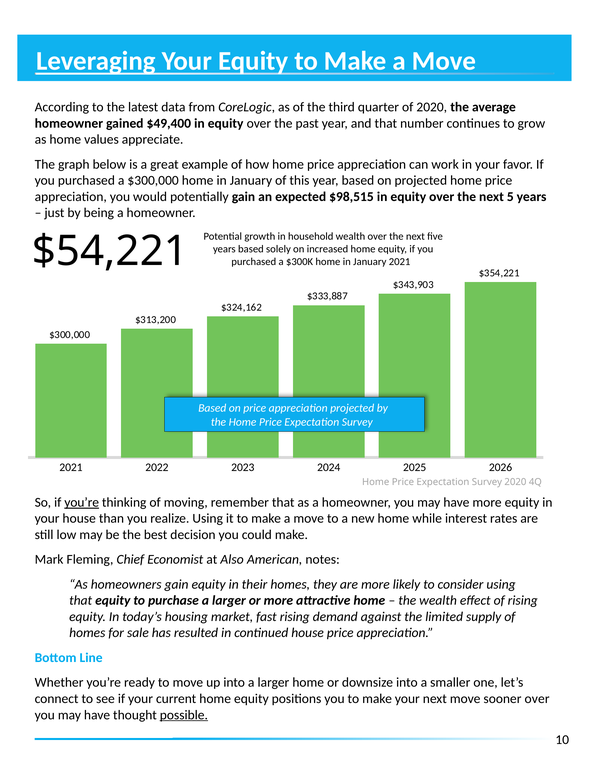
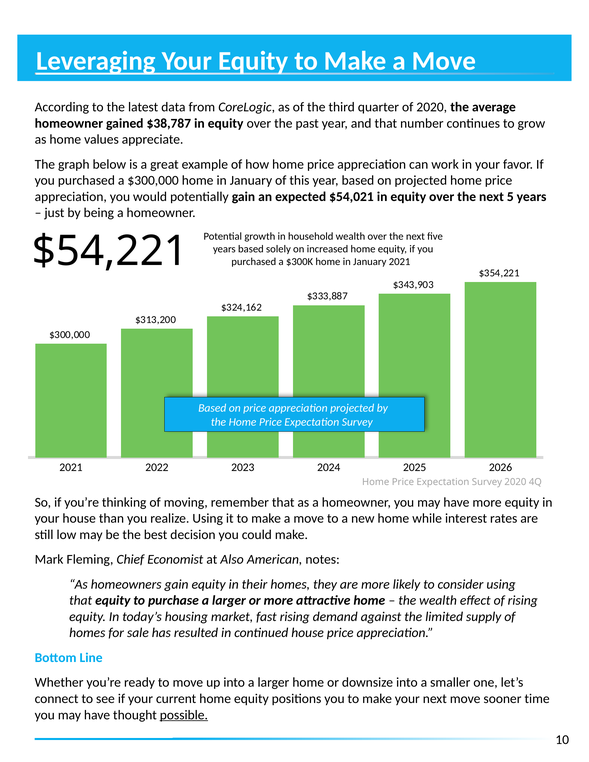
$49,400: $49,400 -> $38,787 (169, 123)
$98,515: $98,515 -> $54,021 (351, 197)
you’re underline: present -> none (82, 502)
sooner over: over -> time (537, 699)
